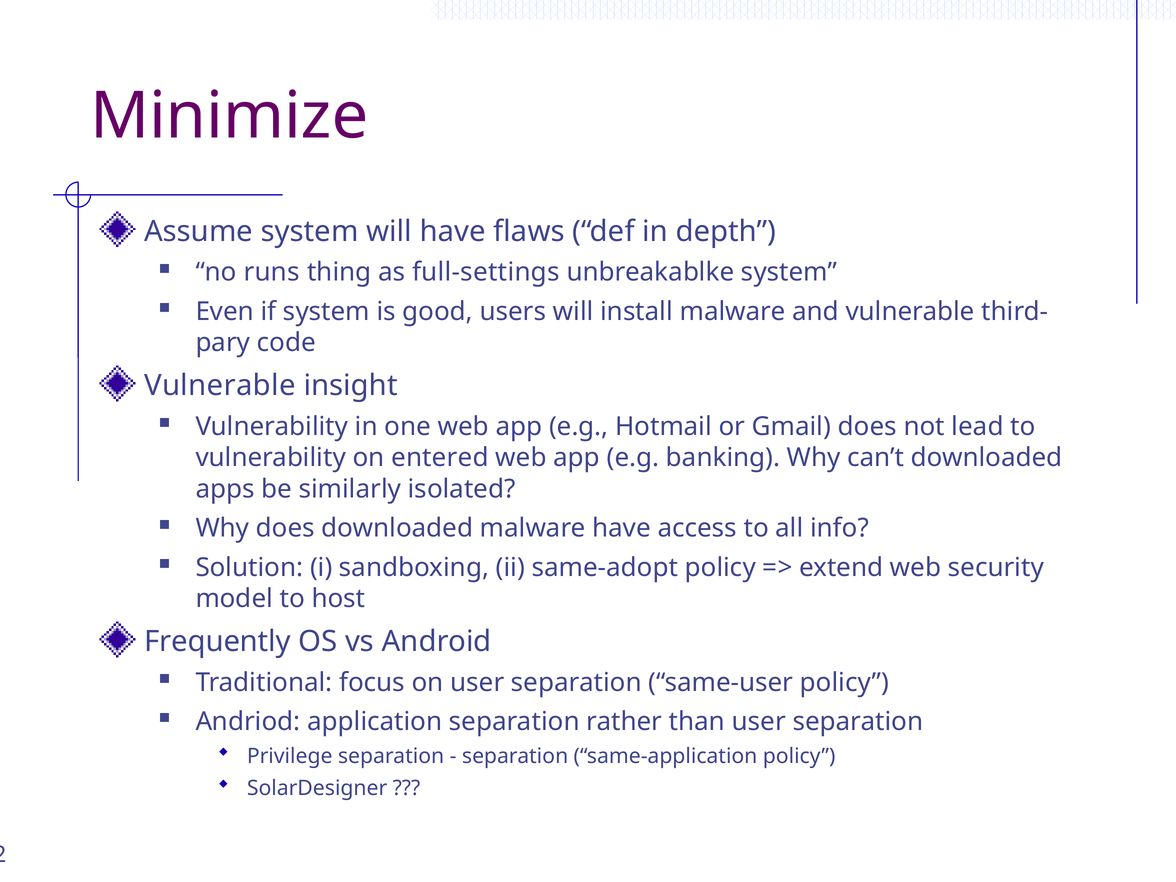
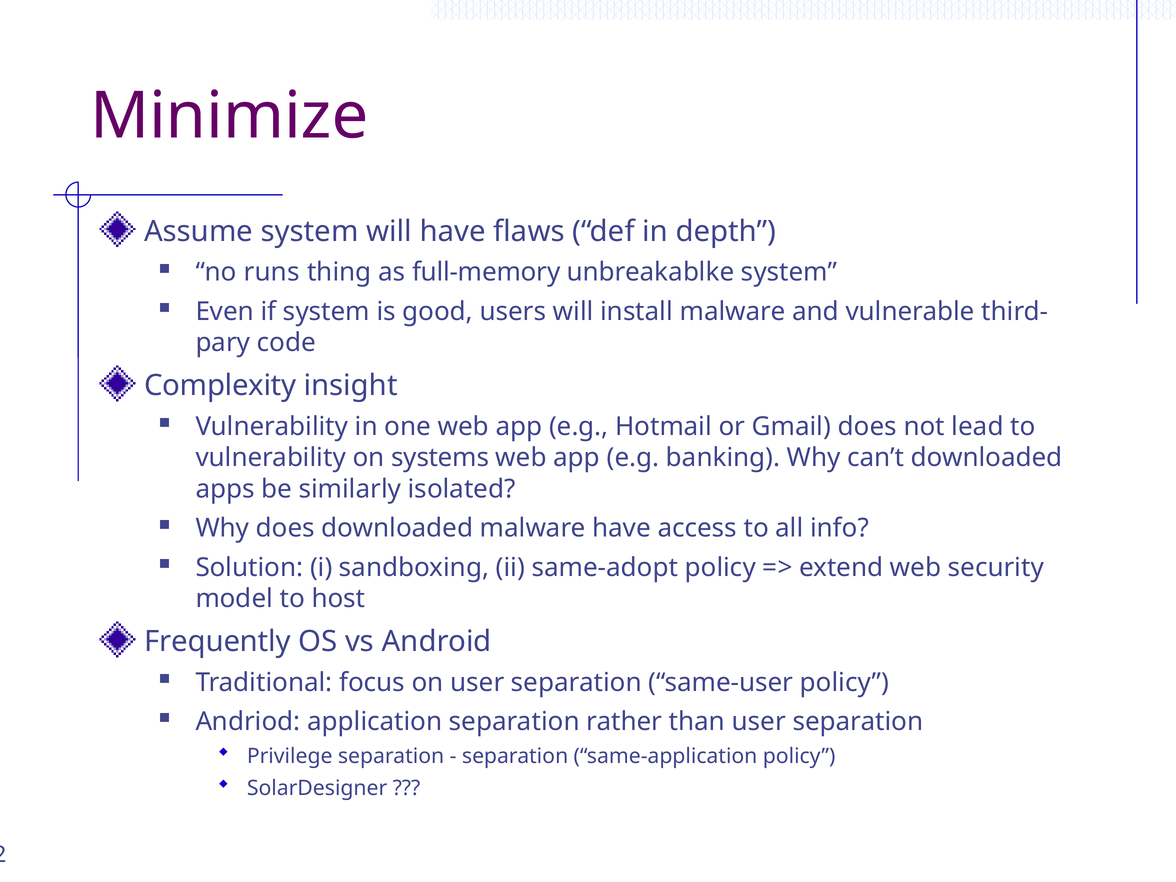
full-settings: full-settings -> full-memory (486, 272)
Vulnerable: Vulnerable -> Complexity (220, 386)
entered: entered -> systems (440, 458)
